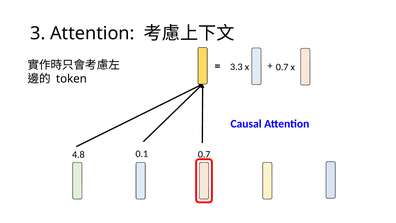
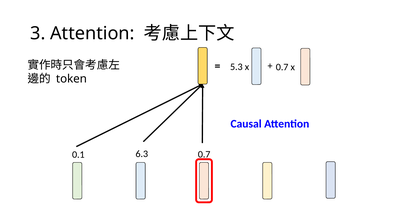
3.3: 3.3 -> 5.3 (236, 67)
0.1: 0.1 -> 6.3 (142, 154)
4.8: 4.8 -> 0.1 (78, 155)
